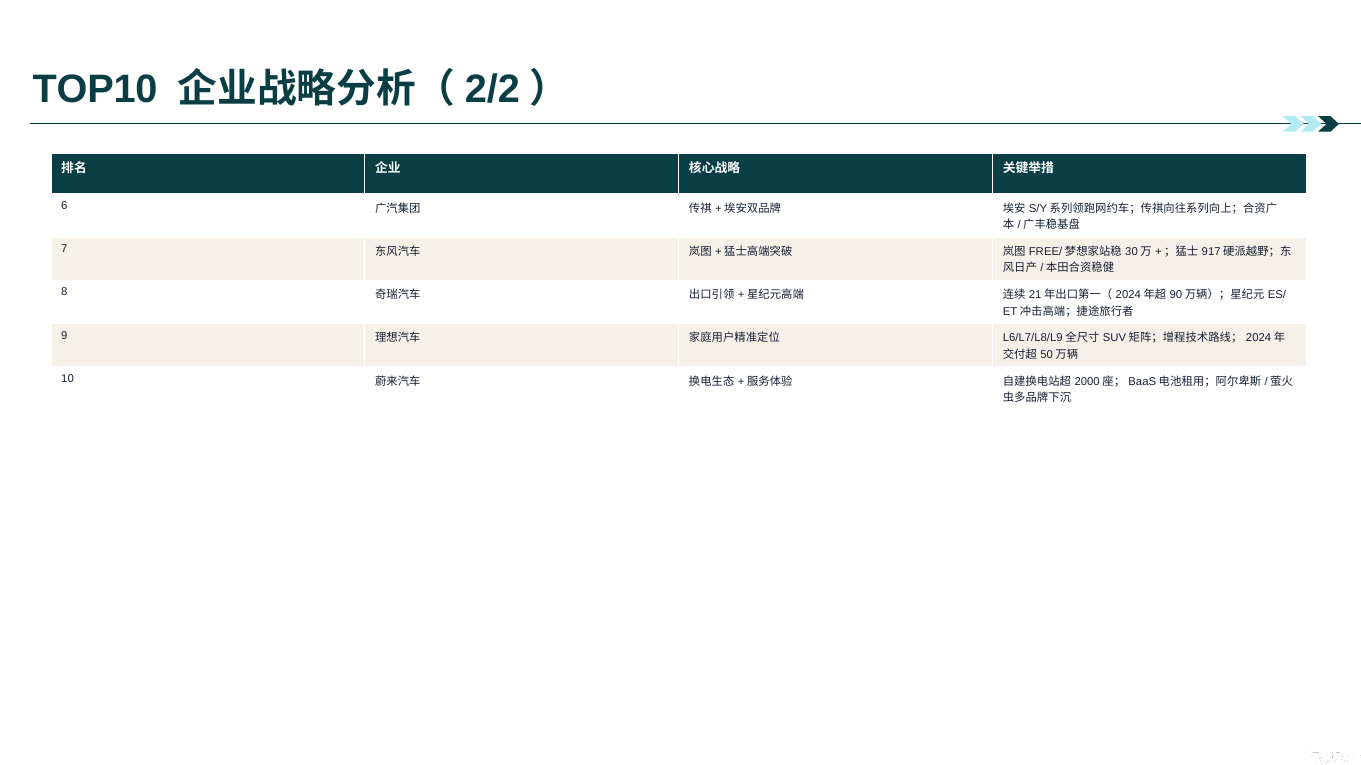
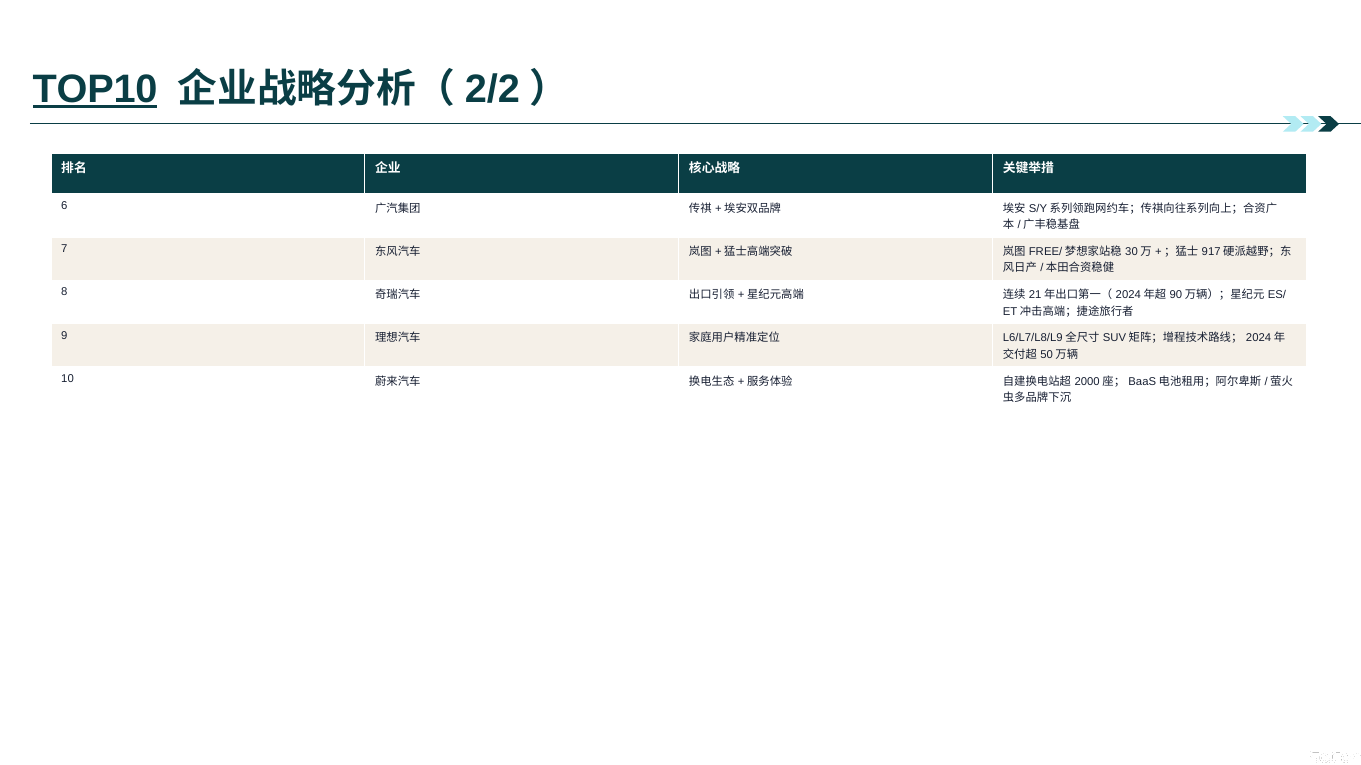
TOP10 underline: none -> present (95, 89)
